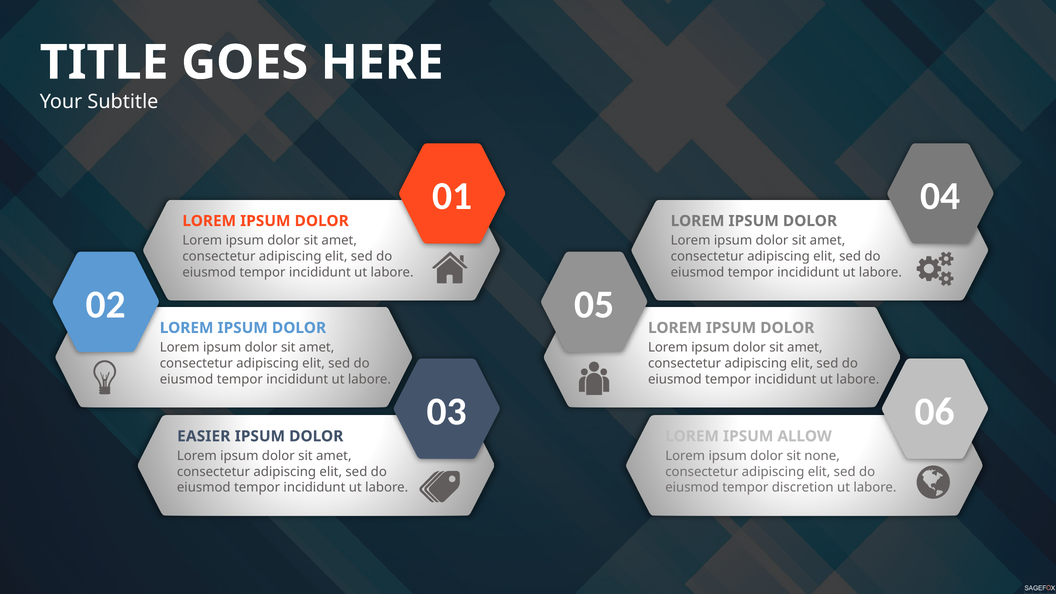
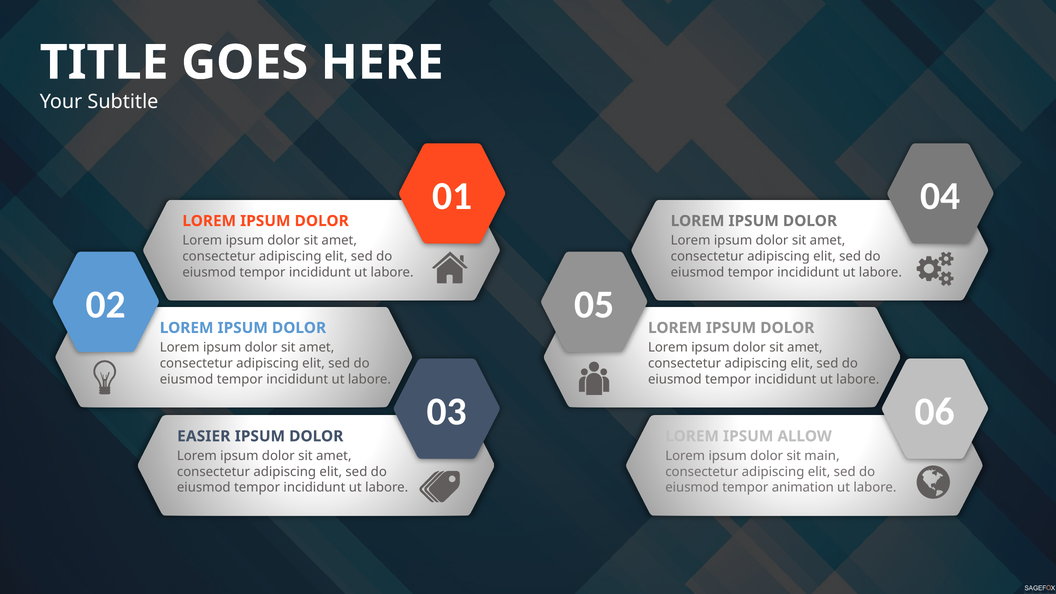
none: none -> main (822, 456)
discretion: discretion -> animation (803, 488)
